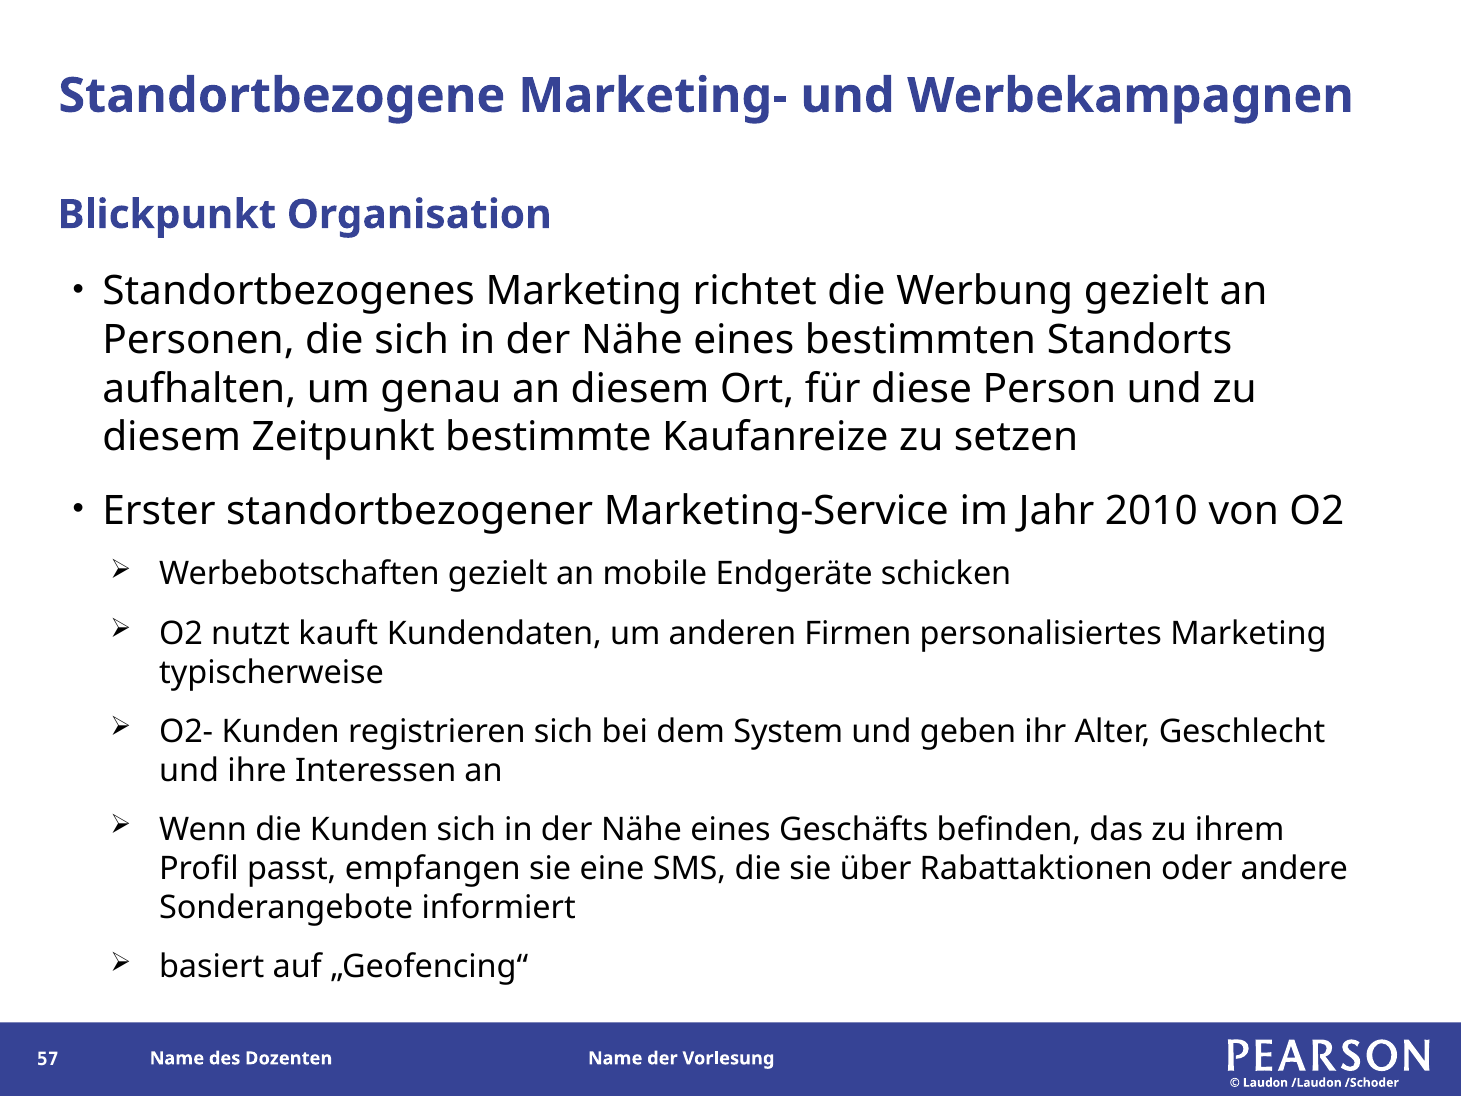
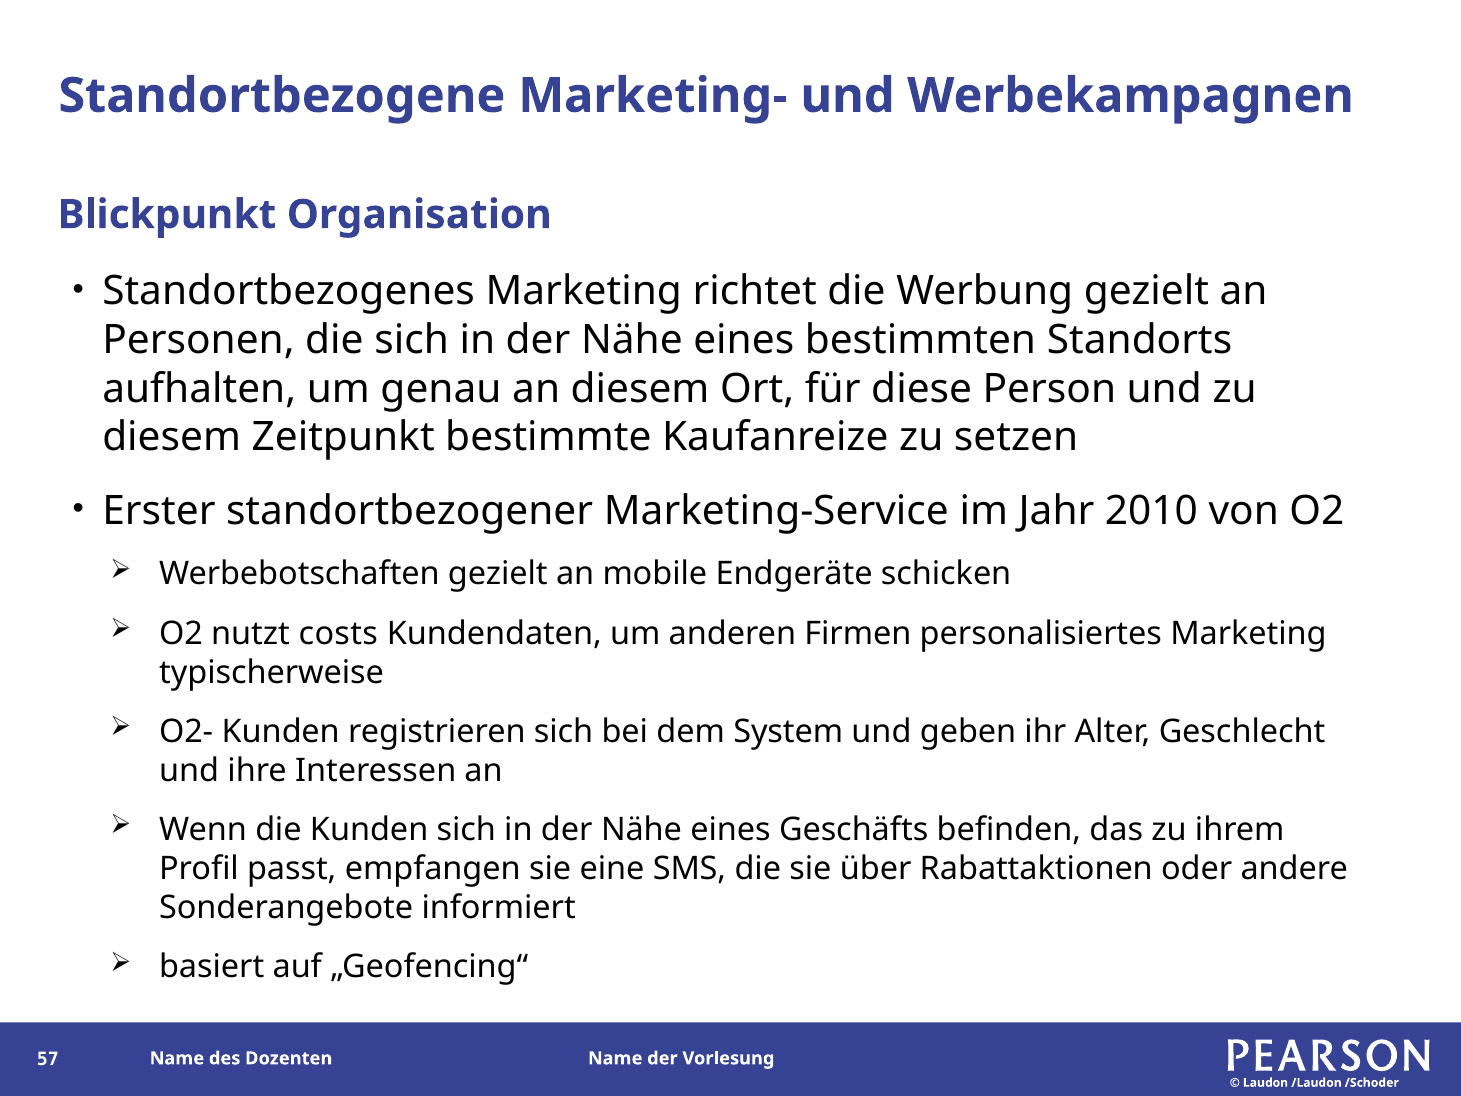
kauft: kauft -> costs (338, 633)
